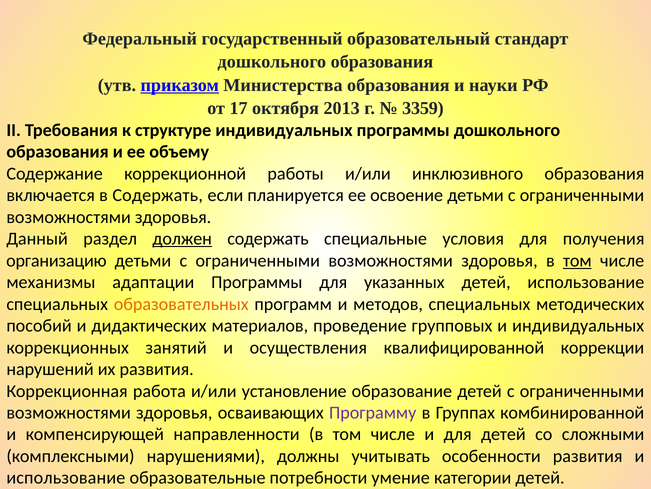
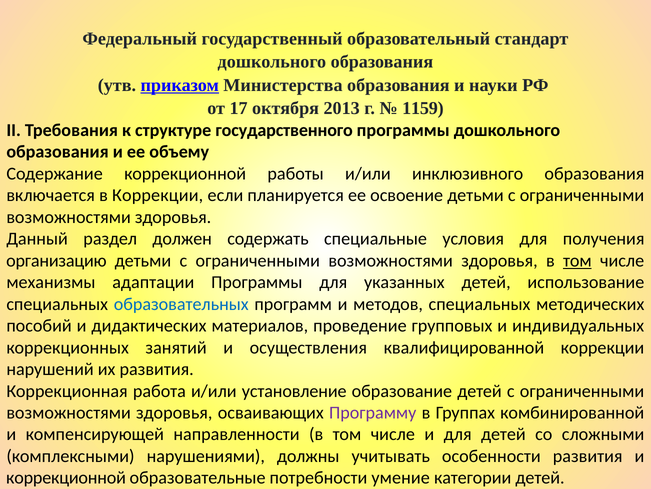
3359: 3359 -> 1159 (423, 108)
структуре индивидуальных: индивидуальных -> государственного (284, 130)
в Содержать: Содержать -> Коррекции (158, 195)
должен underline: present -> none (182, 238)
образовательных colour: orange -> blue (181, 304)
использование: использование -> коррекционной (66, 477)
